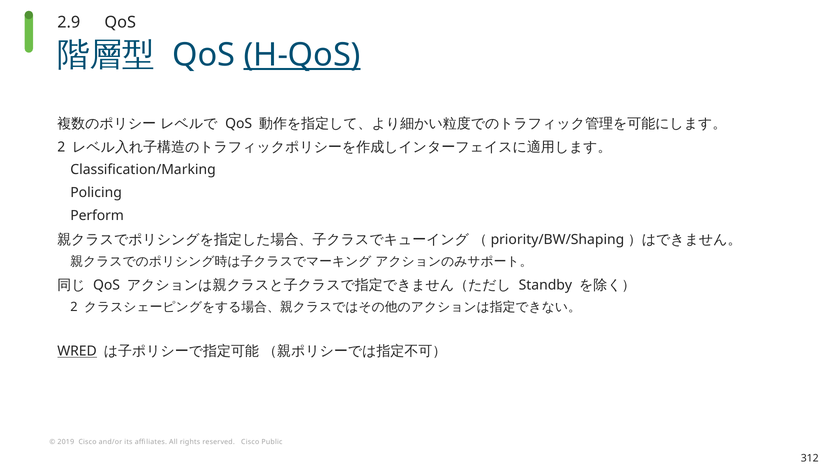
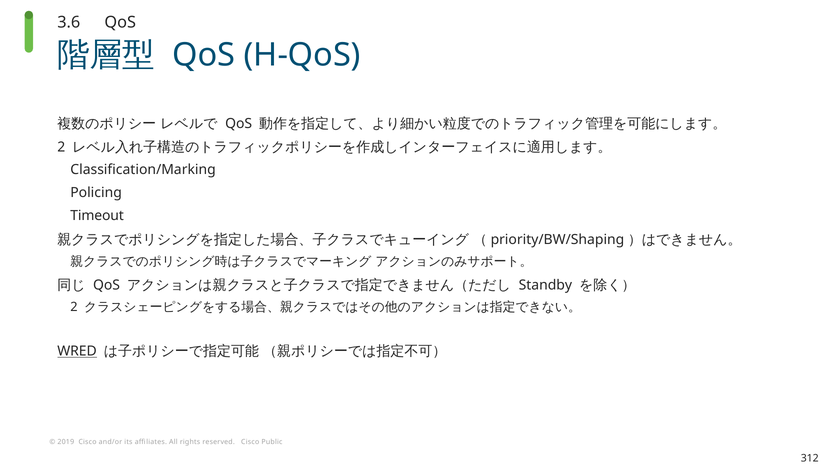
2.9: 2.9 -> 3.6 (69, 23)
H-QoS underline: present -> none (302, 55)
Perform: Perform -> Timeout (97, 216)
